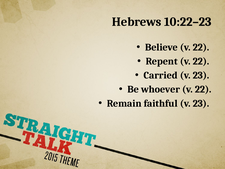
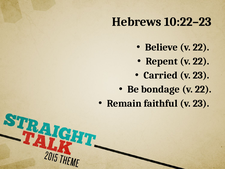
whoever: whoever -> bondage (160, 89)
